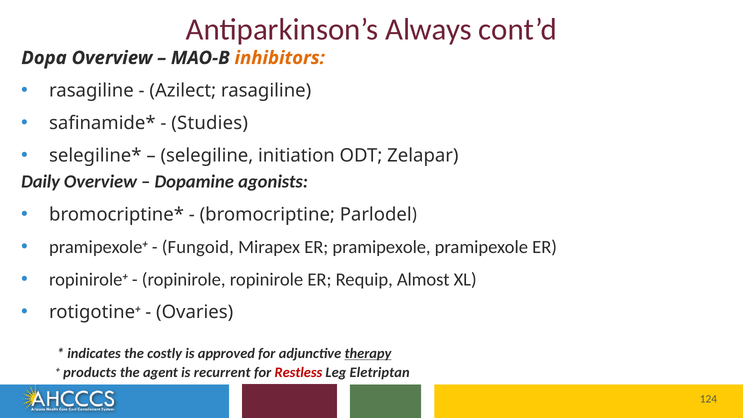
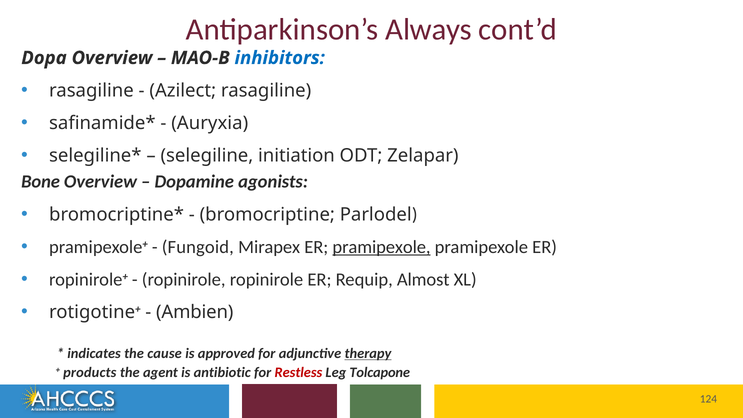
inhibitors colour: orange -> blue (280, 58)
Studies: Studies -> Auryxia (210, 123)
Daily: Daily -> Bone (41, 182)
pramipexole underline: none -> present (382, 247)
Ovaries: Ovaries -> Ambien (195, 312)
costly: costly -> cause (165, 353)
recurrent: recurrent -> antibiotic (222, 372)
Eletriptan: Eletriptan -> Tolcapone (380, 372)
